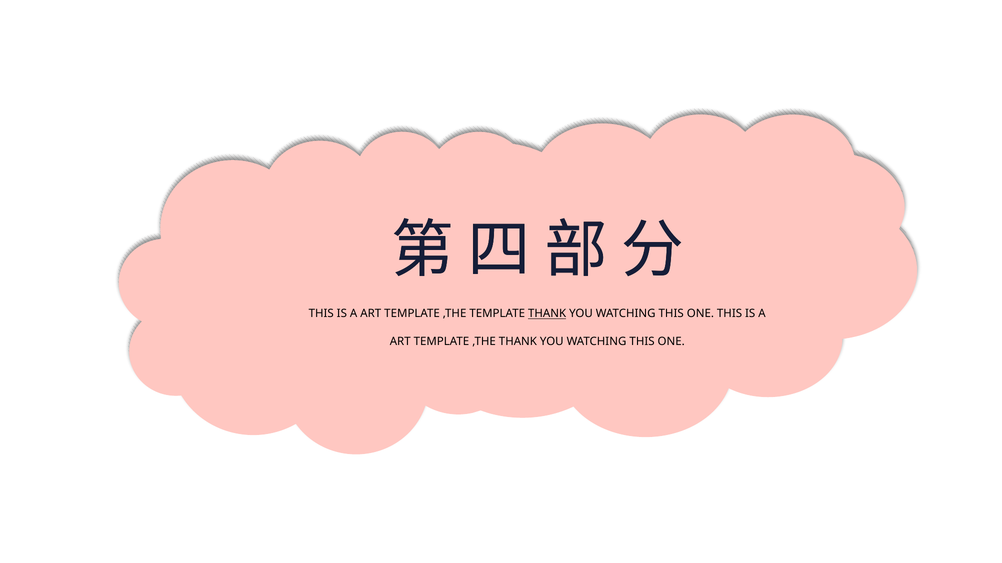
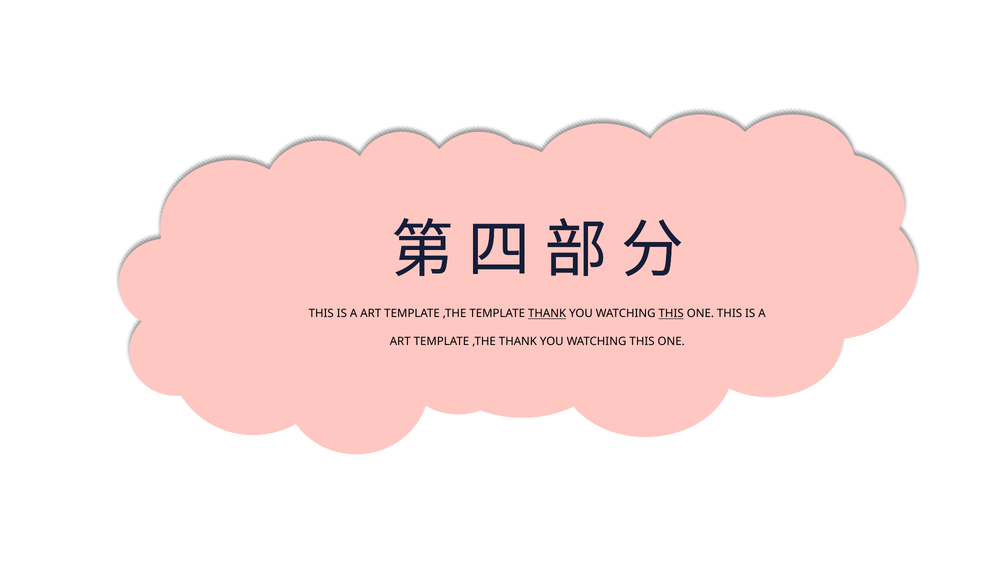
THIS underline: none -> present (671, 314)
